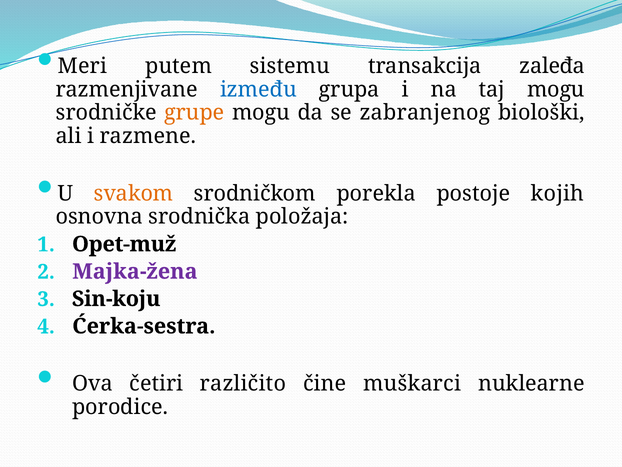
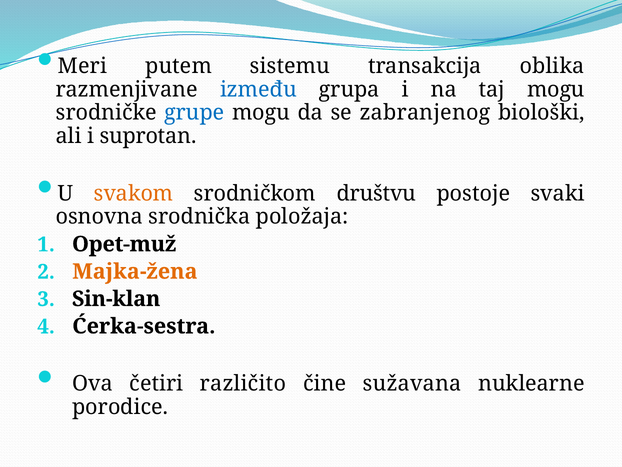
zaleđa: zaleđa -> oblika (552, 66)
grupe colour: orange -> blue (194, 113)
razmene: razmene -> suprotan (148, 136)
porekla: porekla -> društvu (376, 193)
kojih: kojih -> svaki (558, 193)
Majka-žena colour: purple -> orange (135, 271)
Sin-koju: Sin-koju -> Sin-klan (116, 299)
muškarci: muškarci -> sužavana (412, 383)
